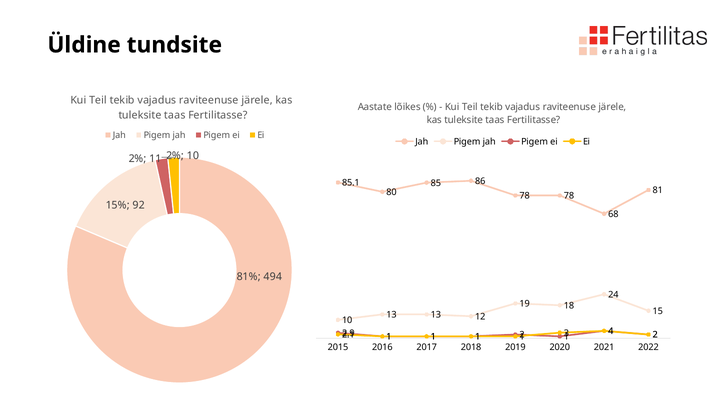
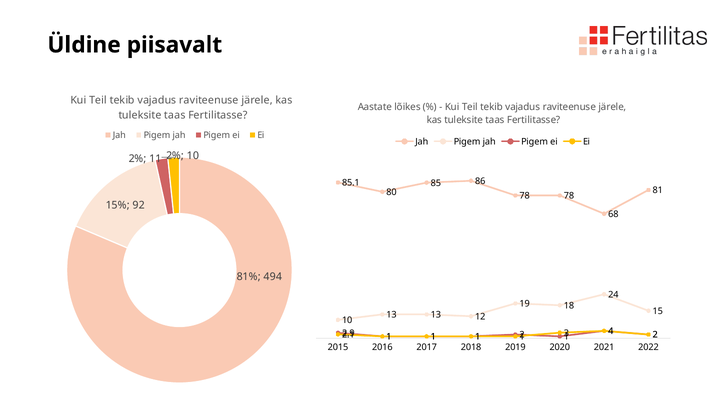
tundsite: tundsite -> piisavalt (174, 45)
